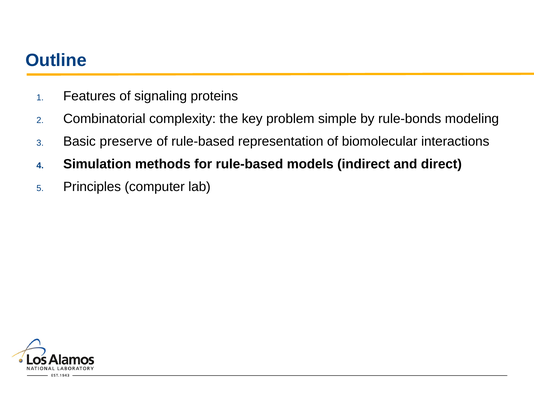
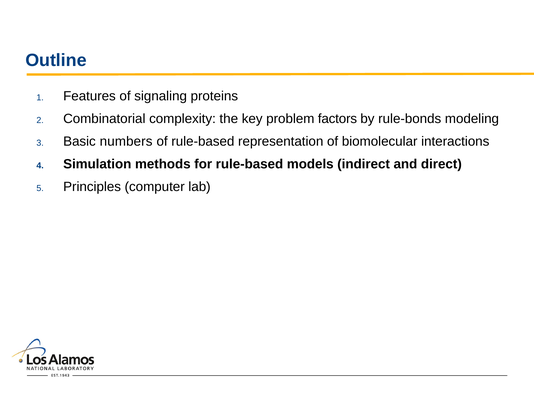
simple: simple -> factors (337, 119)
preserve: preserve -> numbers (126, 142)
